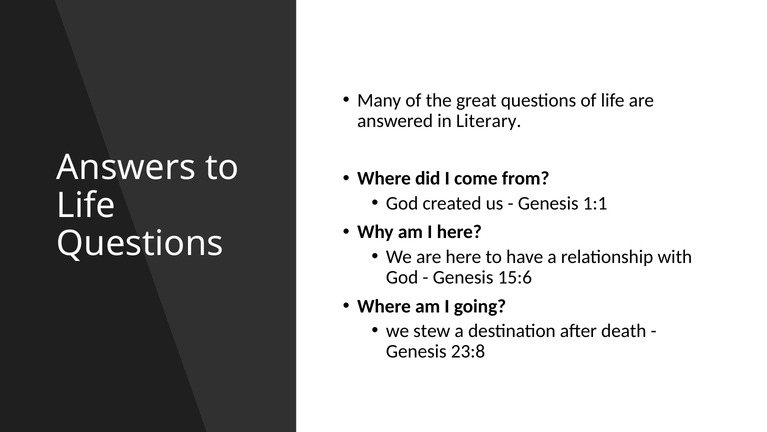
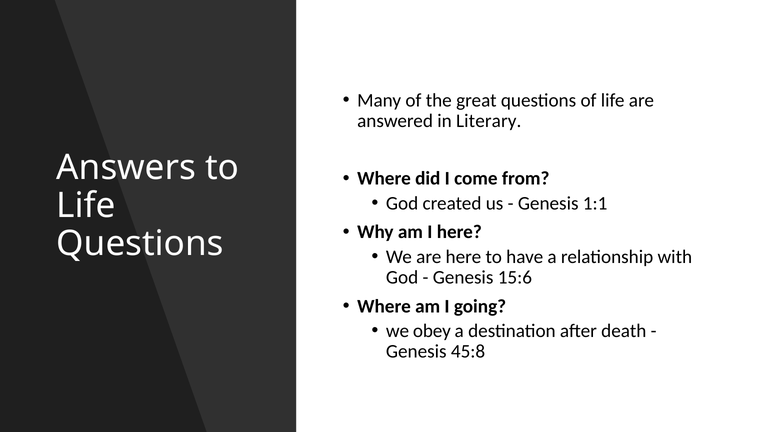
stew: stew -> obey (432, 330)
23:8: 23:8 -> 45:8 (468, 351)
